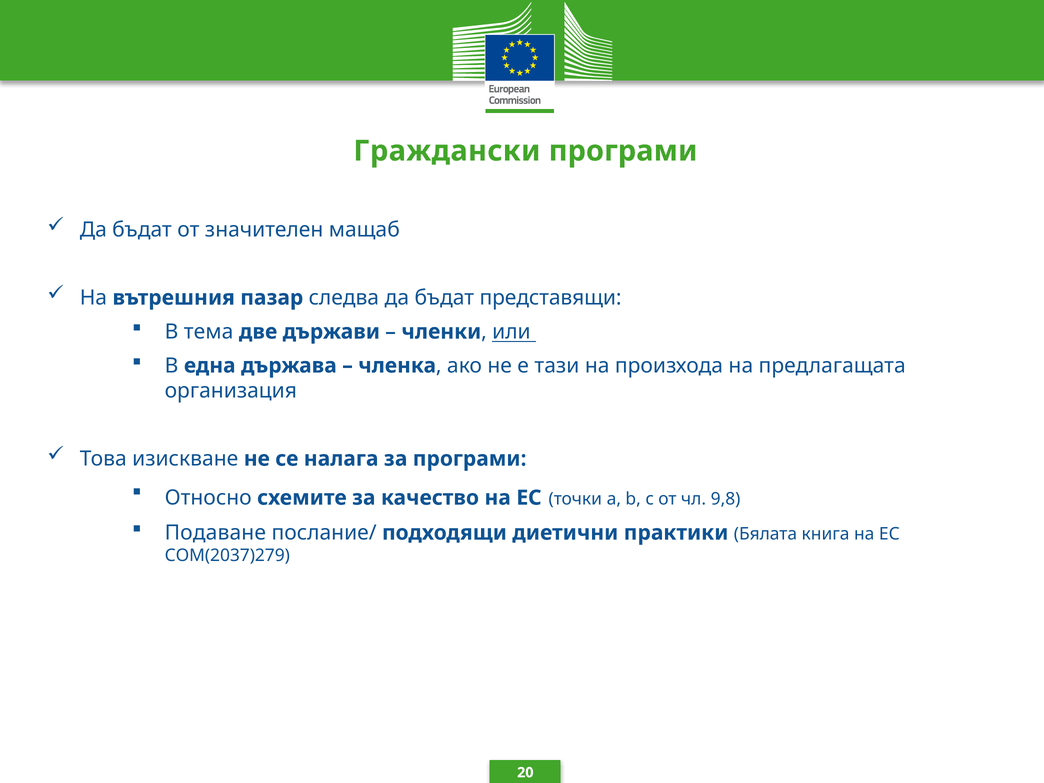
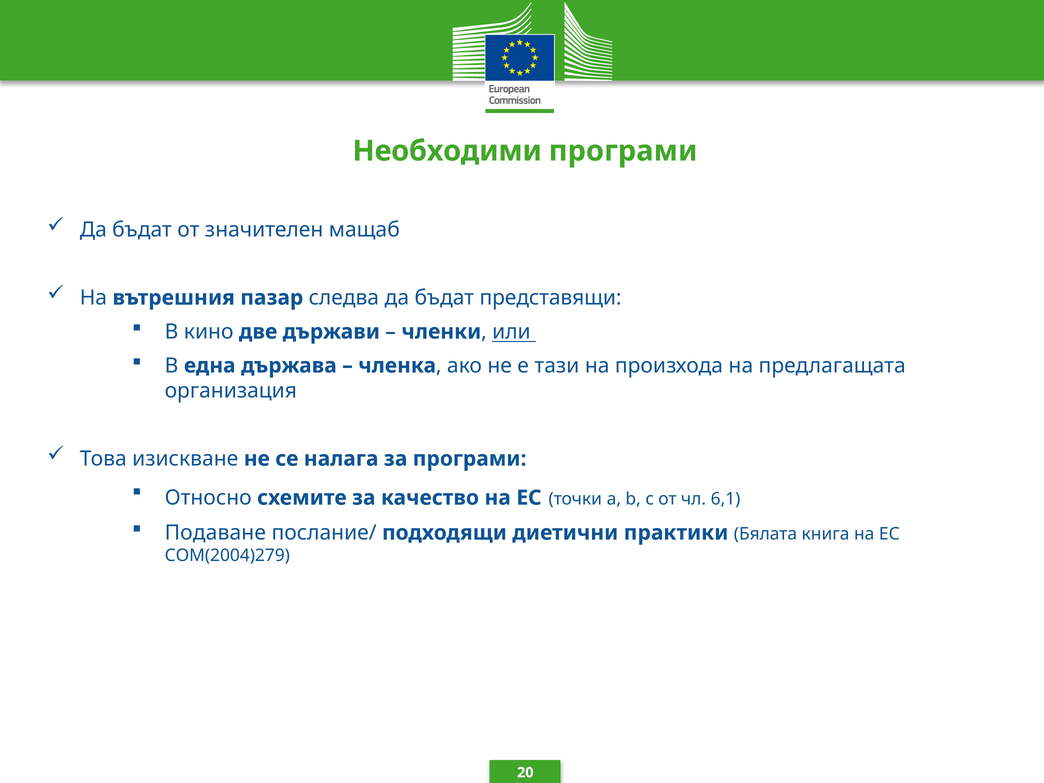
Граждански: Граждански -> Необходими (447, 151)
тема: тема -> кино (209, 332)
9,8: 9,8 -> 6,1 (726, 499)
COM(2037)279: COM(2037)279 -> COM(2004)279 (227, 556)
